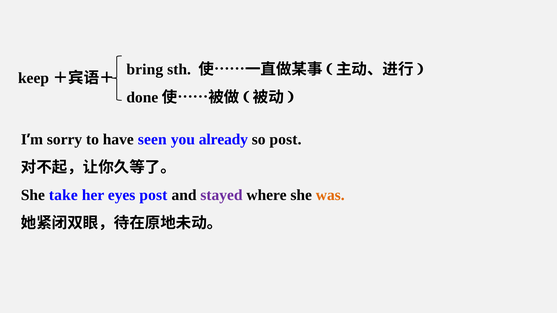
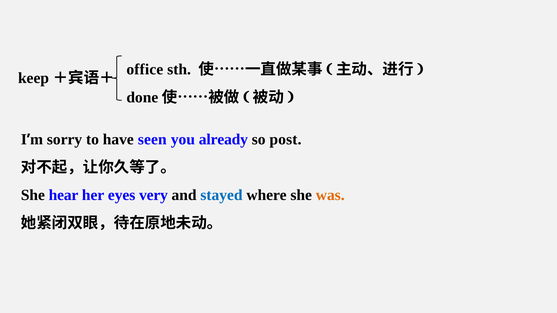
bring: bring -> office (145, 69)
take: take -> hear (63, 195)
eyes post: post -> very (154, 195)
stayed colour: purple -> blue (221, 195)
